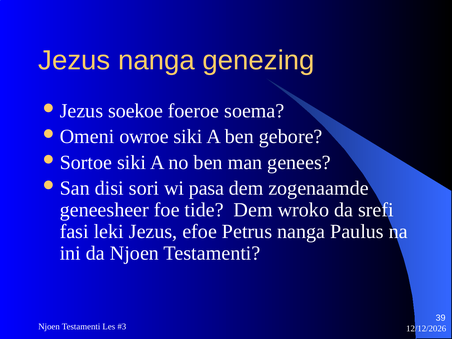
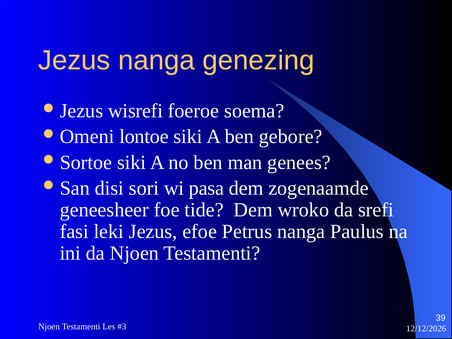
soekoe: soekoe -> wisrefi (136, 111)
owroe: owroe -> lontoe (144, 137)
